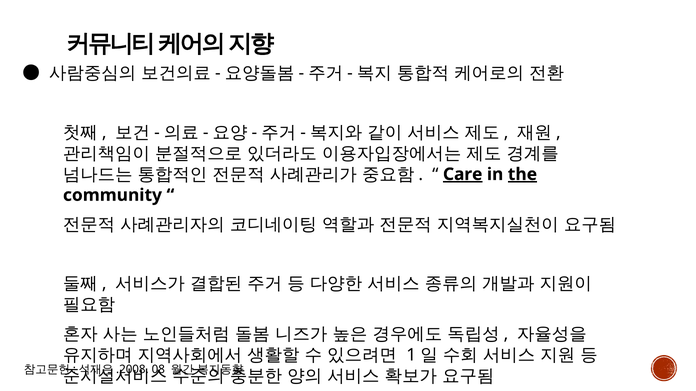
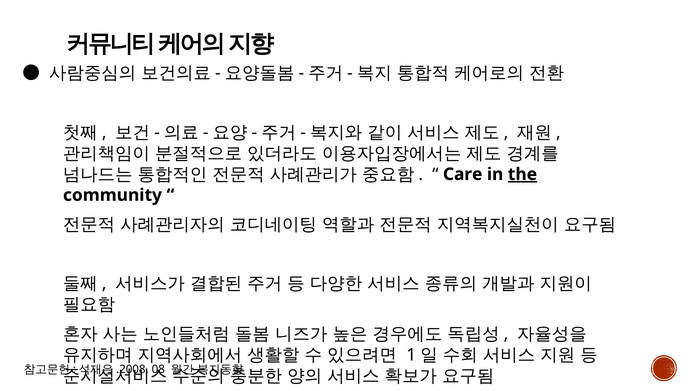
Care underline: present -> none (463, 174)
